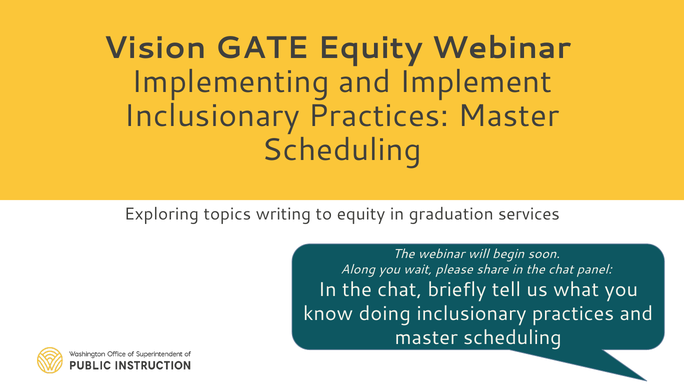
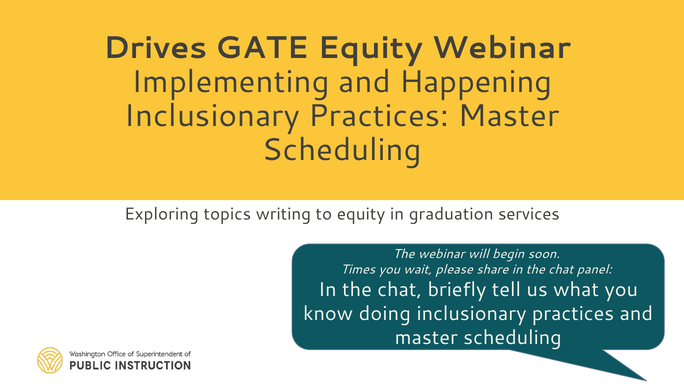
Vision: Vision -> Drives (155, 48)
Implement: Implement -> Happening (476, 82)
Along: Along -> Times (358, 269)
